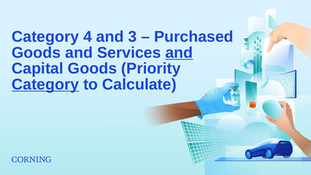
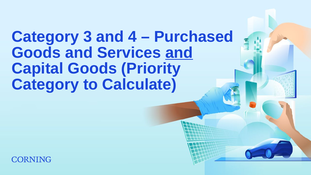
4: 4 -> 3 (88, 37)
3: 3 -> 4 (132, 37)
Category underline: present -> none (45, 84)
